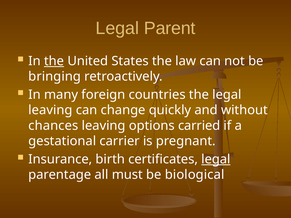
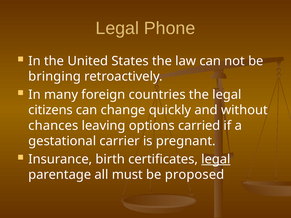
Parent: Parent -> Phone (170, 28)
the underline: present -> none (54, 61)
leaving: leaving -> citizens (51, 110)
biological: biological -> proposed (195, 175)
